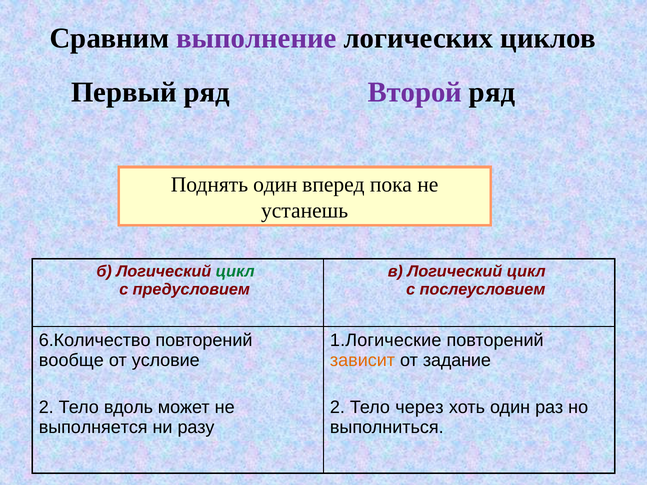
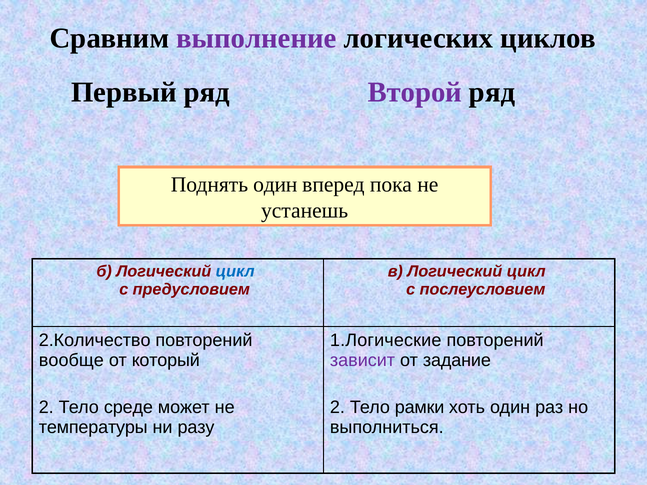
цикл colour: green -> blue (235, 271)
6.Количество: 6.Количество -> 2.Количество (95, 340)
условие: условие -> который (166, 360)
зависит colour: orange -> purple (363, 360)
вдоль: вдоль -> среде (128, 408)
через: через -> рамки (420, 408)
выполняется: выполняется -> температуры (93, 428)
